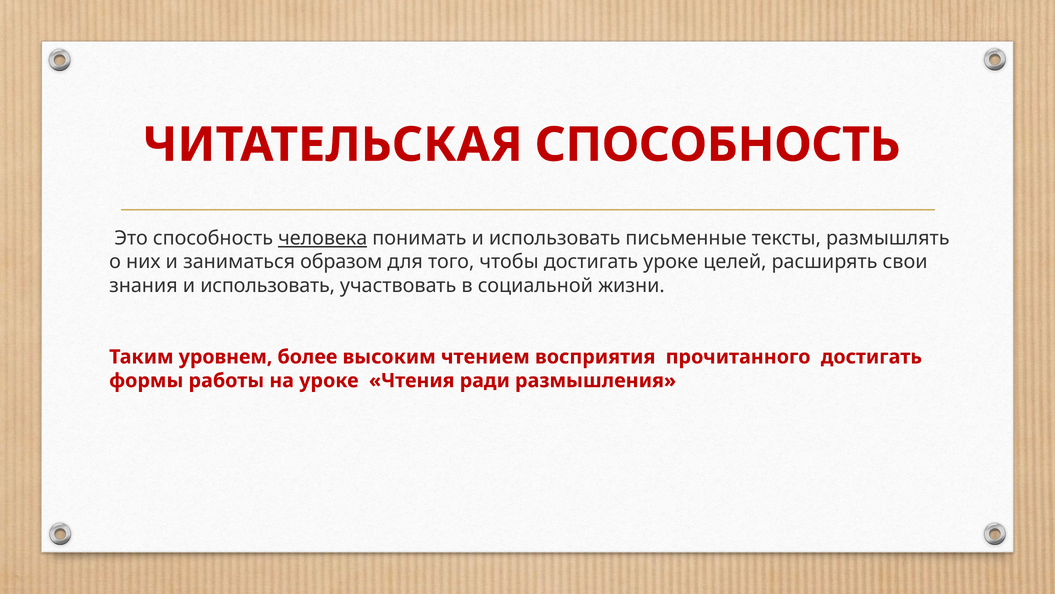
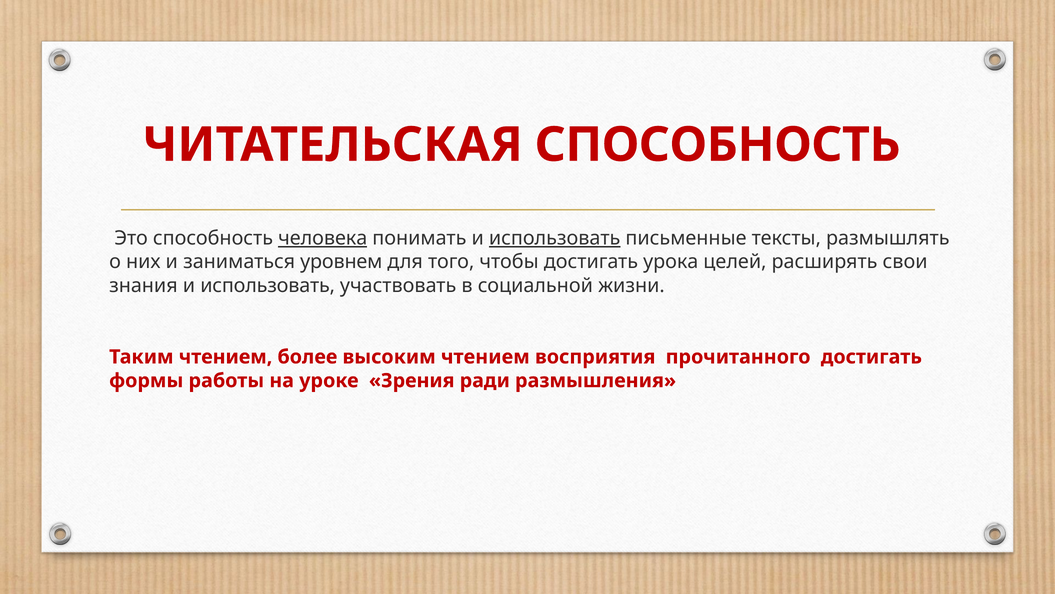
использовать underline: none -> present (555, 238)
образом: образом -> уровнем (341, 262)
достигать уроке: уроке -> урока (671, 262)
Таким уровнем: уровнем -> чтением (226, 357)
Чтения: Чтения -> Зрения (412, 380)
